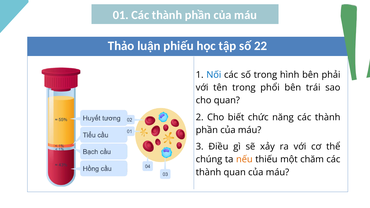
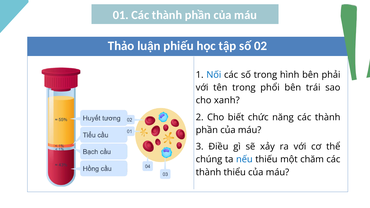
22: 22 -> 02 (261, 46)
cho quan: quan -> xanh (227, 100)
nếu colour: orange -> blue (244, 160)
thành quan: quan -> thiểu (235, 172)
